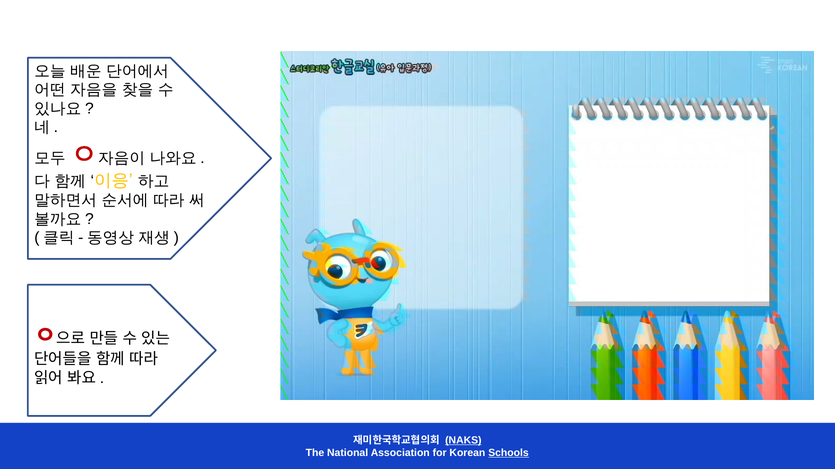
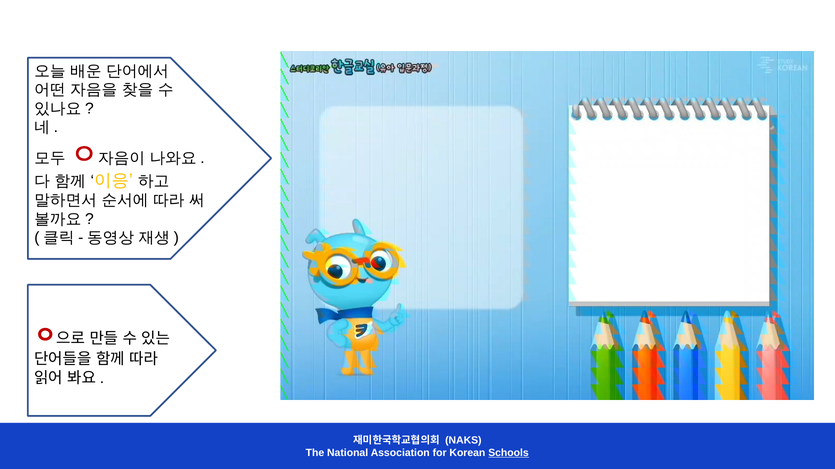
NAKS underline: present -> none (463, 441)
